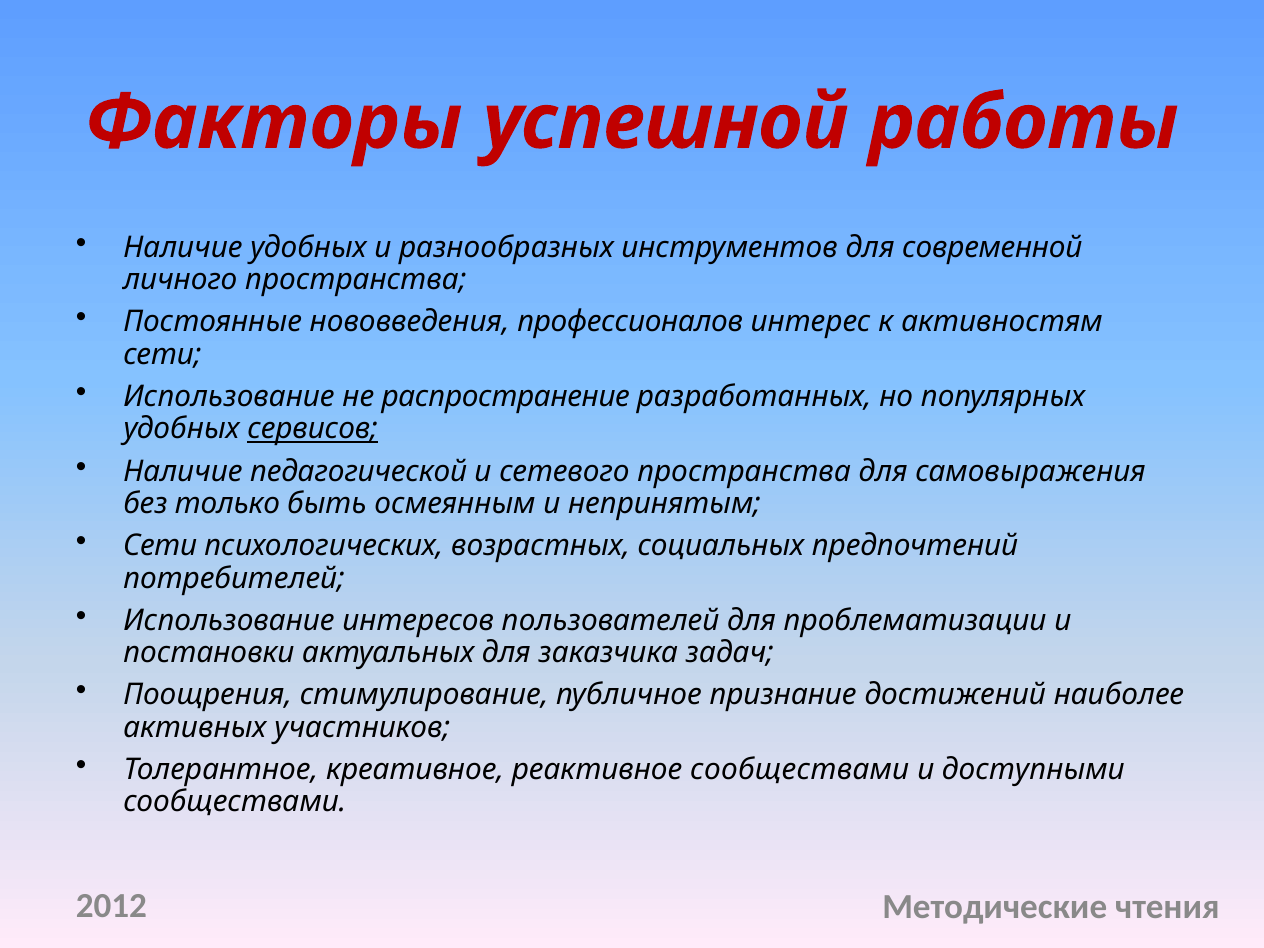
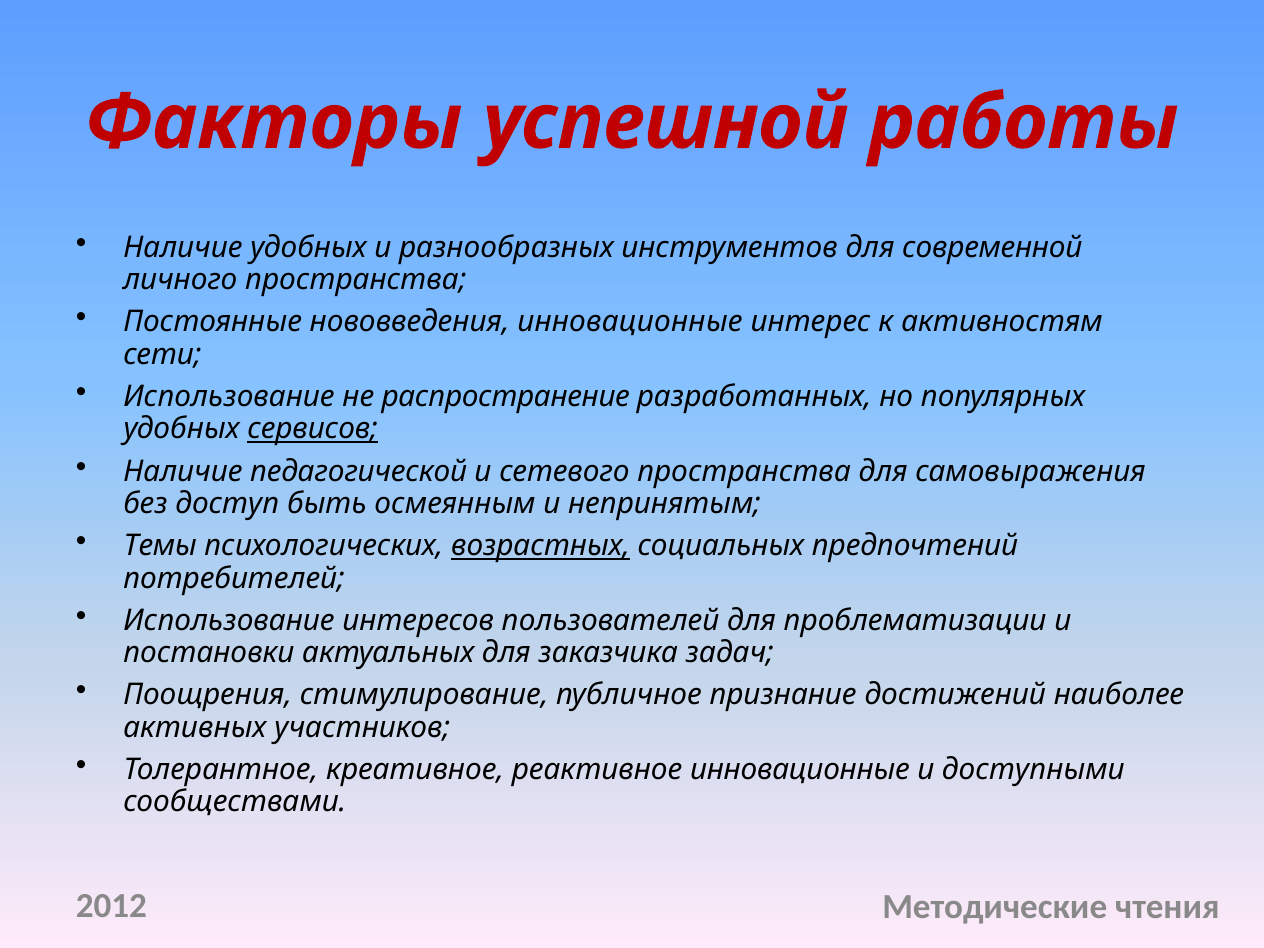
нововведения профессионалов: профессионалов -> инновационные (630, 322)
только: только -> доступ (227, 504)
Сети: Сети -> Темы (160, 546)
возрастных underline: none -> present (541, 546)
реактивное сообществами: сообществами -> инновационные (800, 770)
